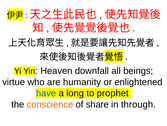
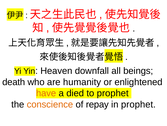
virtue: virtue -> death (14, 82)
have colour: blue -> orange (46, 93)
long: long -> died (75, 93)
share: share -> repay (97, 104)
in through: through -> prophet (138, 104)
